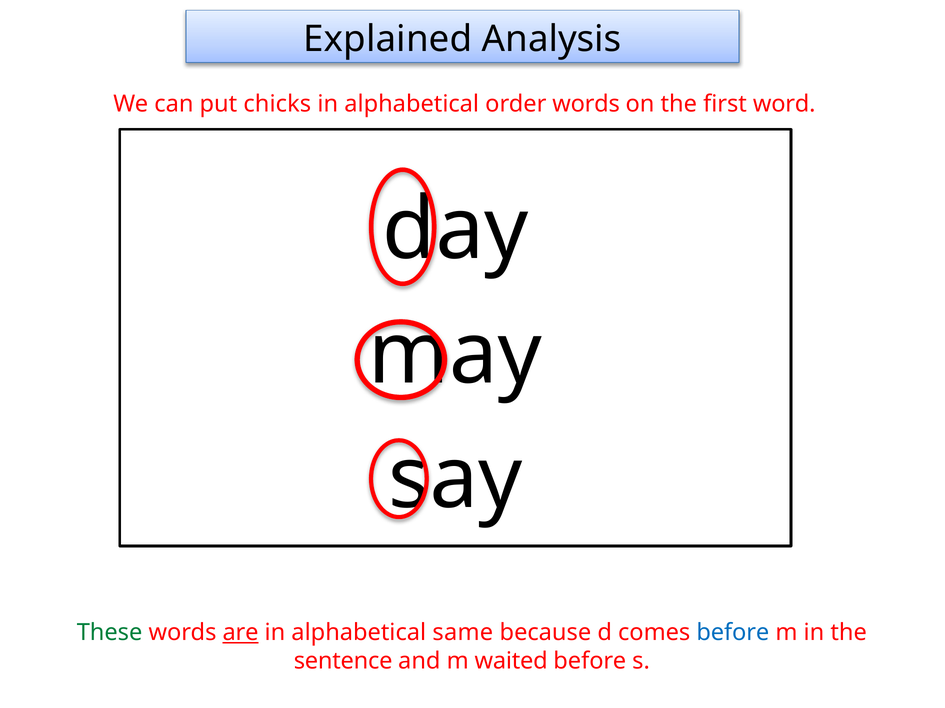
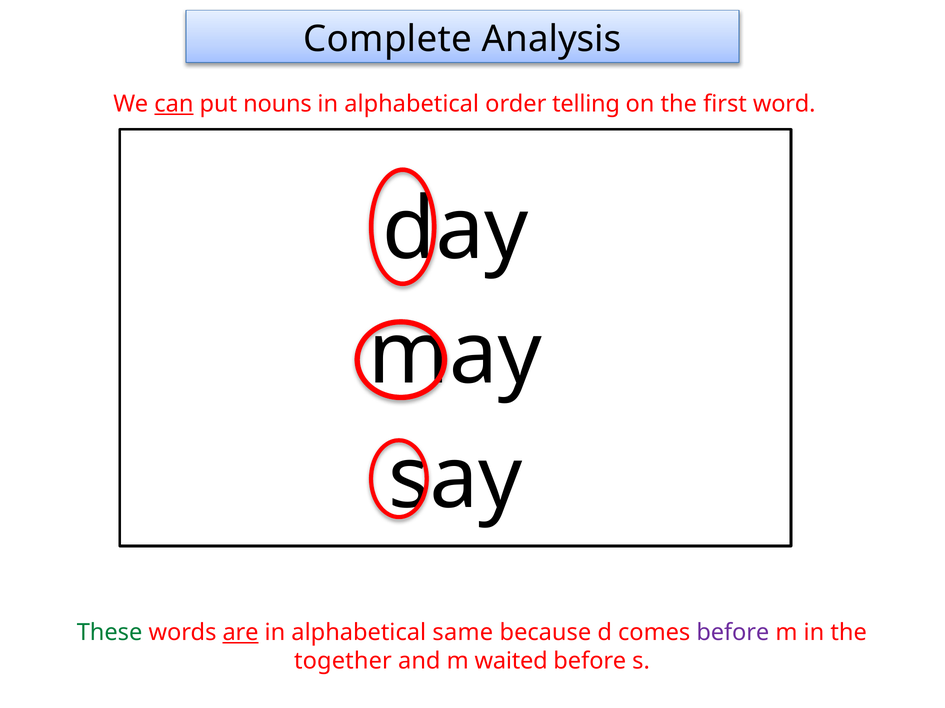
Explained: Explained -> Complete (388, 39)
can underline: none -> present (174, 104)
chicks: chicks -> nouns (277, 104)
order words: words -> telling (586, 104)
before colour: blue -> purple (733, 633)
sentence: sentence -> together (343, 661)
